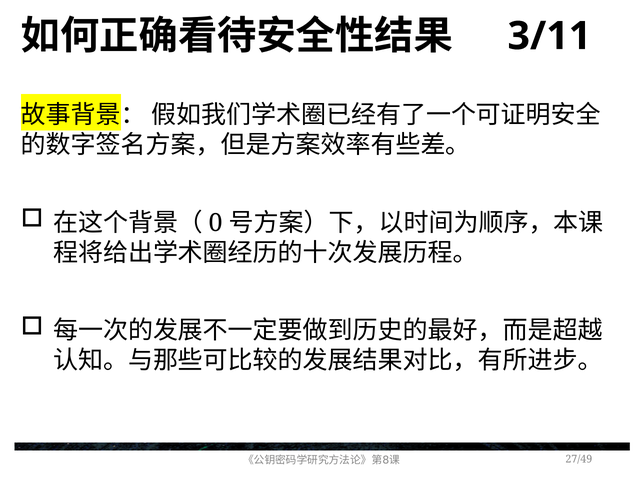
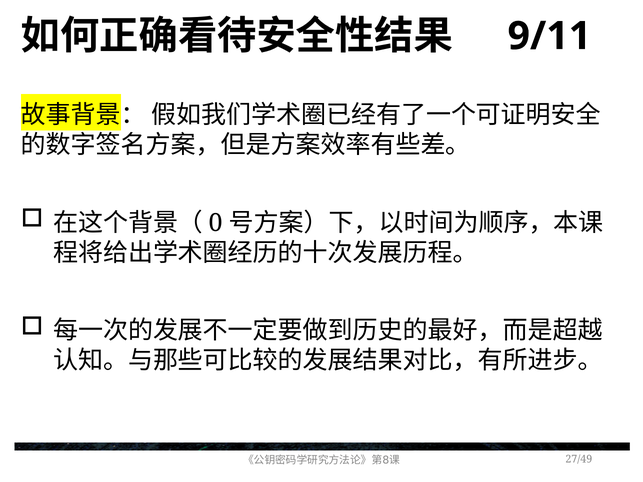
3/11: 3/11 -> 9/11 (549, 36)
